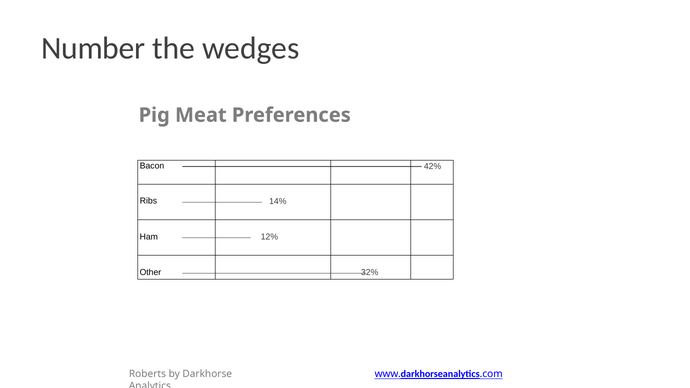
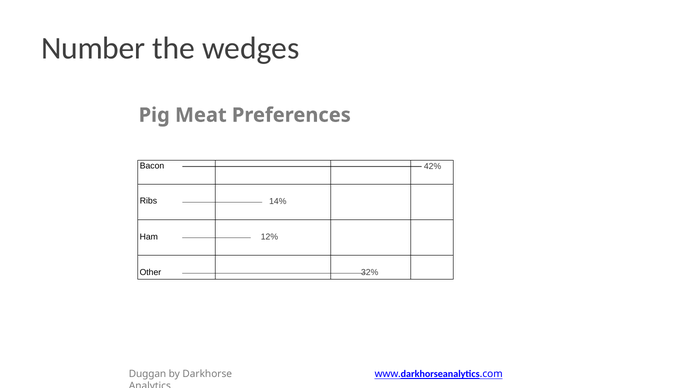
Roberts: Roberts -> Duggan (148, 374)
